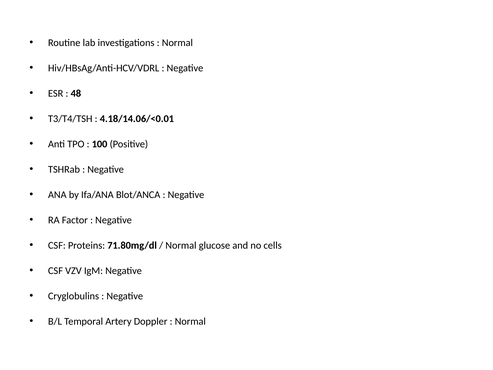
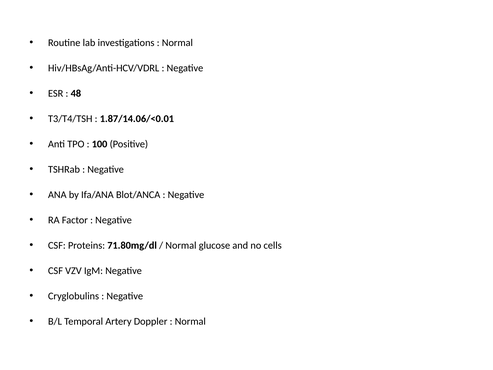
4.18/14.06/<0.01: 4.18/14.06/<0.01 -> 1.87/14.06/<0.01 (137, 119)
